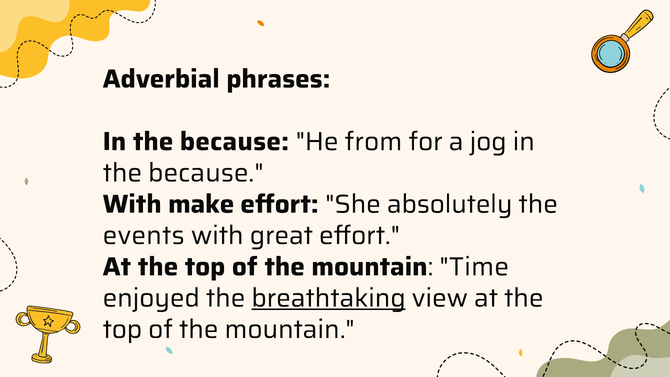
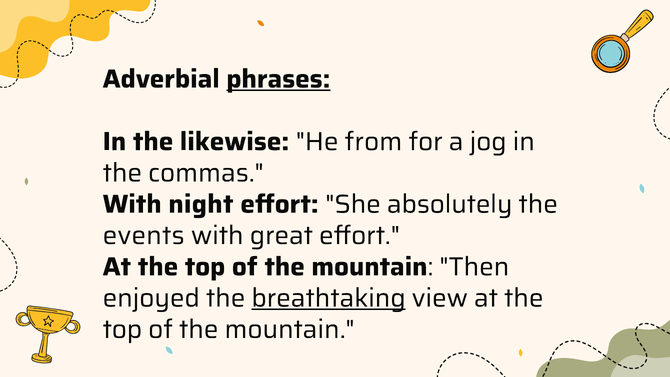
phrases underline: none -> present (278, 79)
because: because -> likewise (235, 141)
because: because -> commas (206, 173)
make: make -> night (201, 204)
Time: Time -> Then (474, 267)
